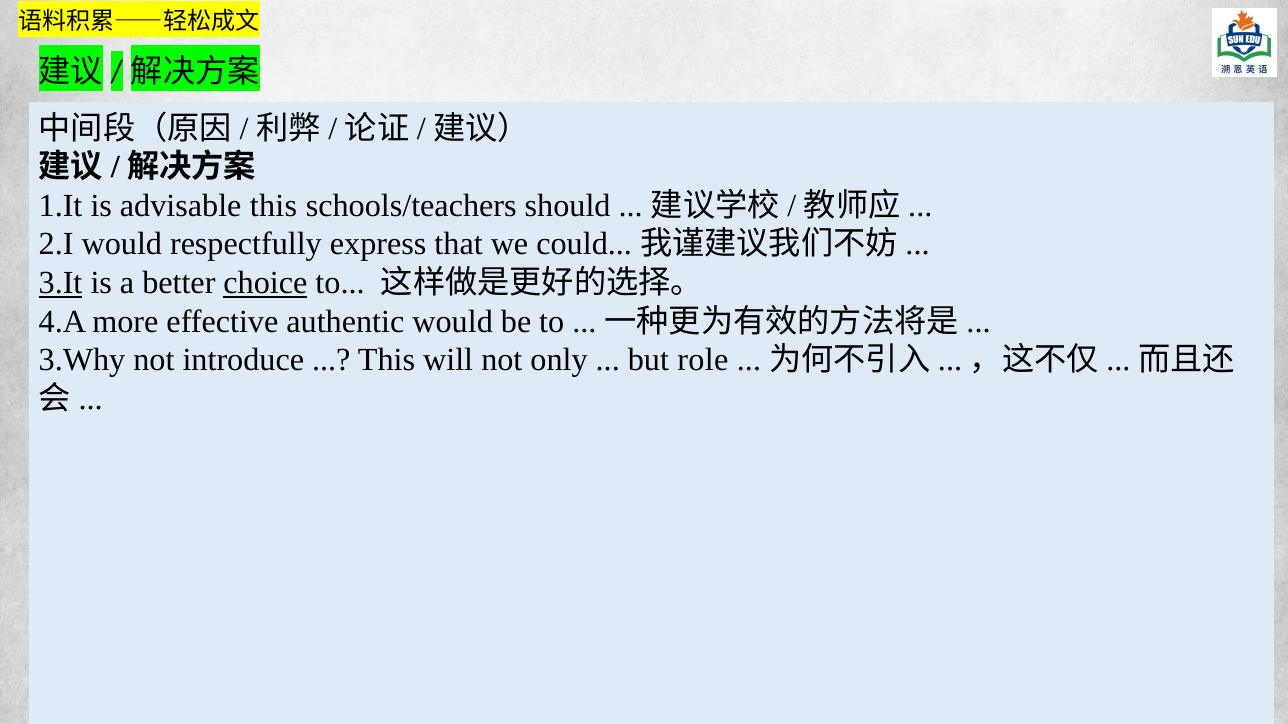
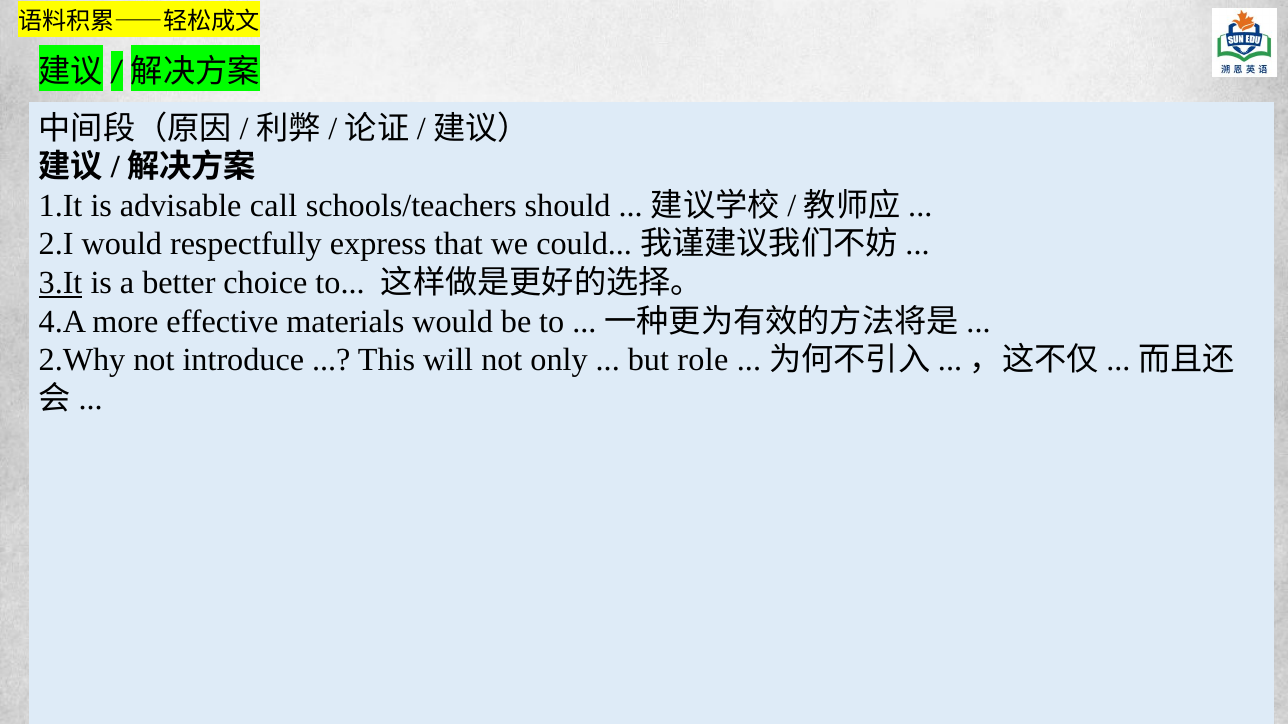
advisable this: this -> call (274, 206)
choice underline: present -> none (265, 283)
authentic: authentic -> materials (345, 322)
3.Why: 3.Why -> 2.Why (82, 360)
